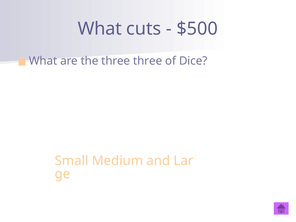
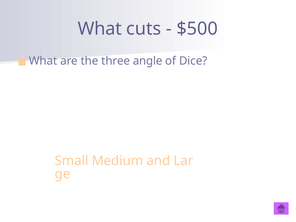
three three: three -> angle (148, 61)
